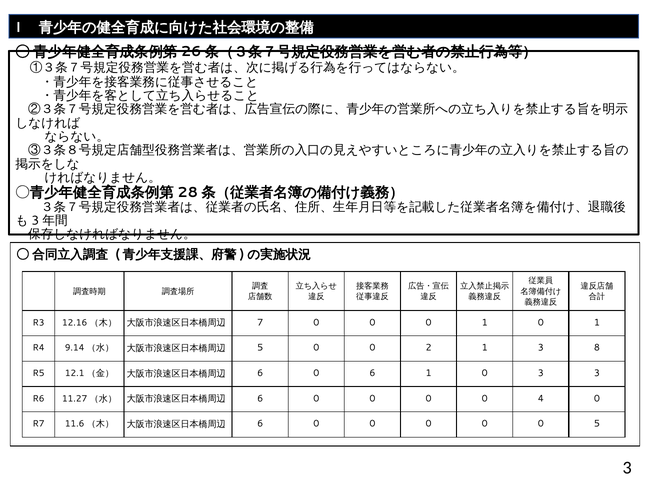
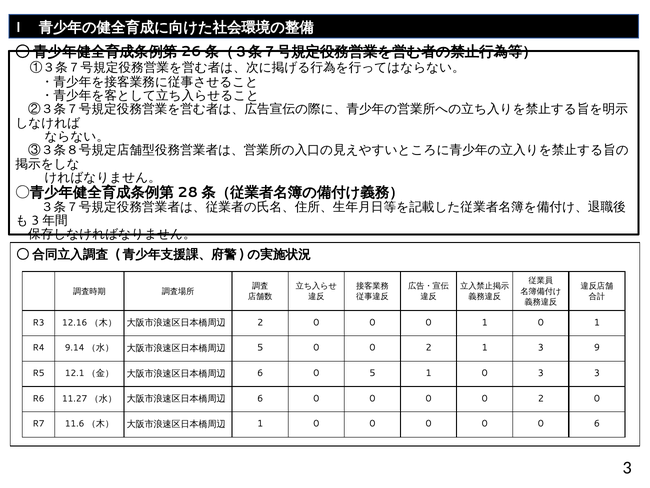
7: 7 -> 2 (260, 322)
8: 8 -> 9 (597, 347)
0 6: 6 -> 5 (372, 373)
0 0 0 4: 4 -> 2 (541, 398)
6: 6 -> 1 (260, 423)
0 5: 5 -> 6 (597, 423)
